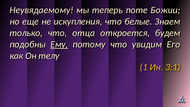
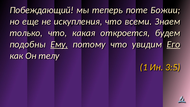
Неувядаемому: Неувядаемому -> Побеждающий (42, 10)
белые: белые -> всеми (138, 21)
отца: отца -> какая (84, 33)
Его underline: none -> present (173, 44)
3:1: 3:1 -> 3:5 (173, 67)
